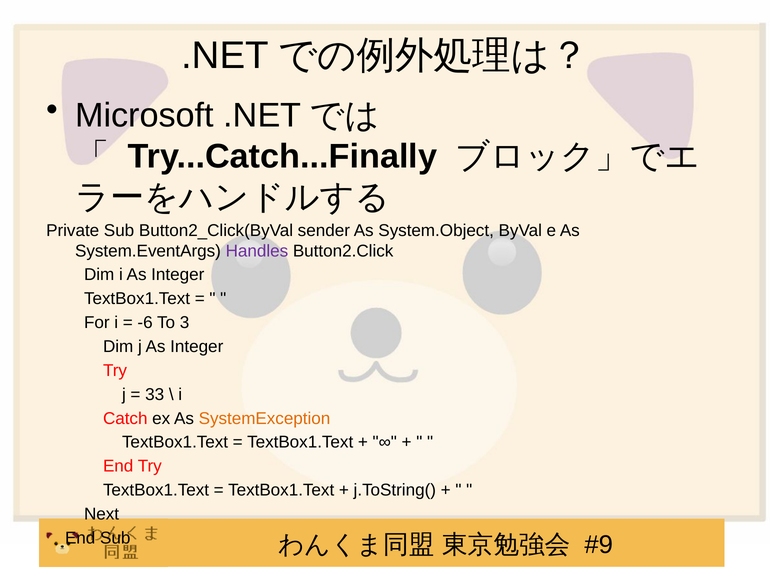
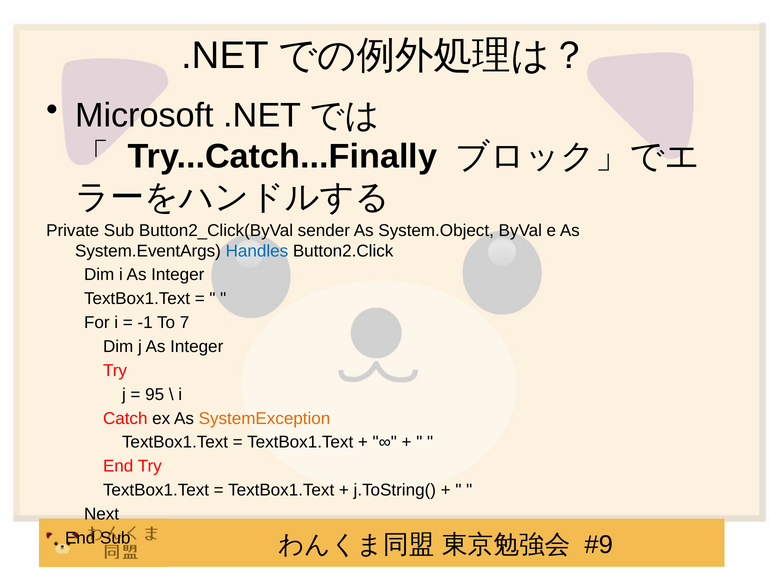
Handles colour: purple -> blue (257, 251)
-6: -6 -> -1 (145, 323)
3: 3 -> 7 (185, 323)
33: 33 -> 95 (155, 395)
